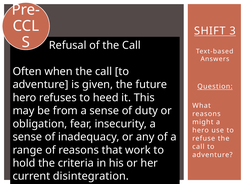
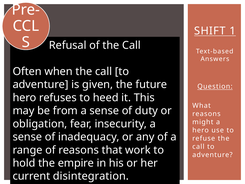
3: 3 -> 1 (233, 31)
criteria: criteria -> empire (76, 163)
